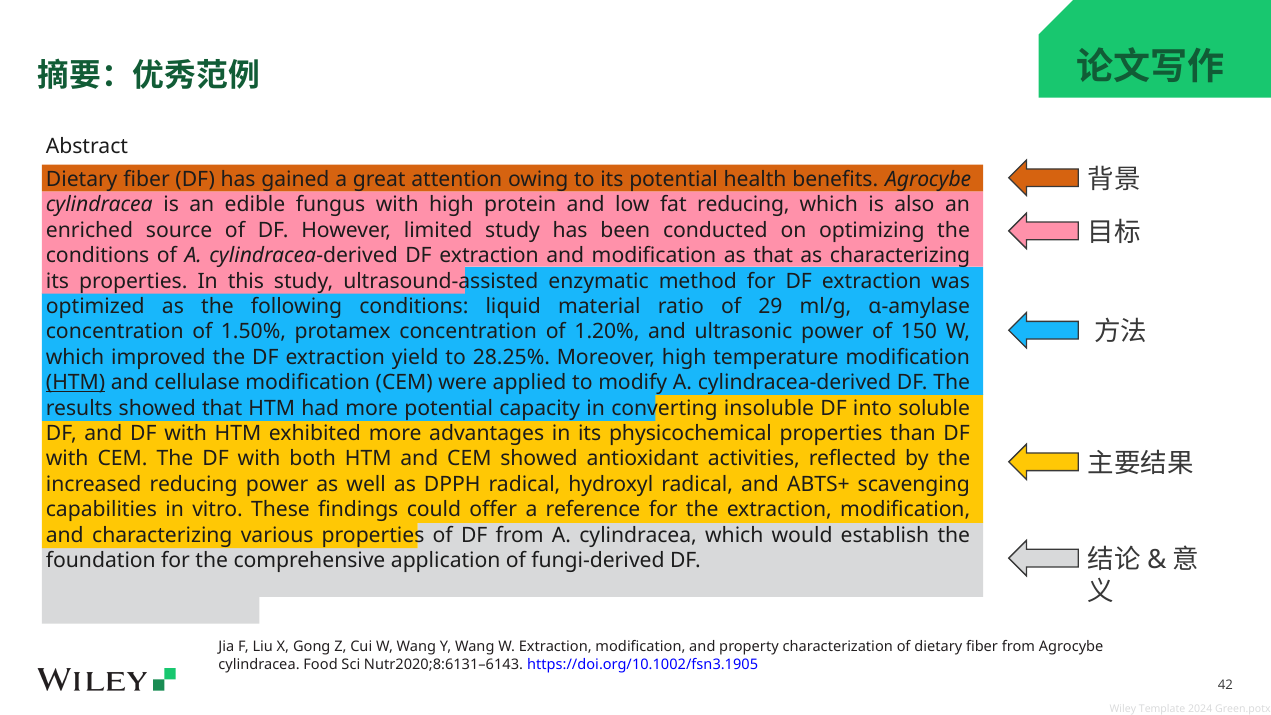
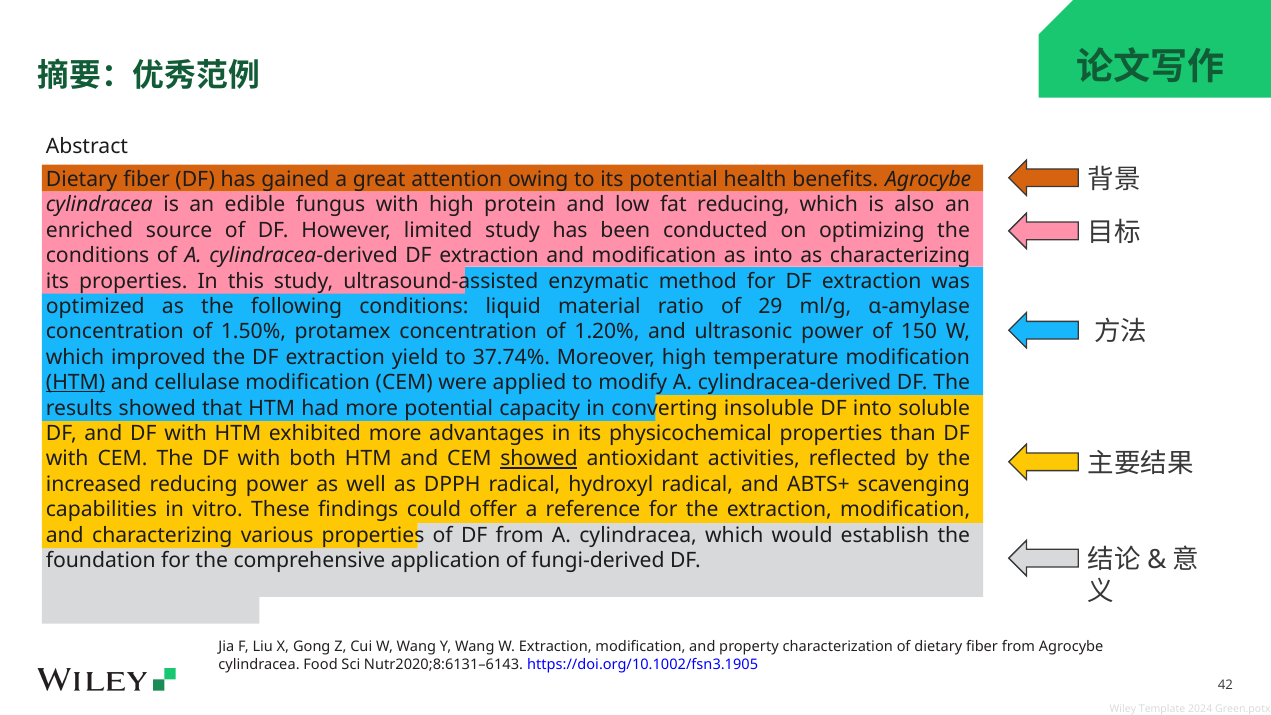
as that: that -> into (773, 256)
28.25%: 28.25% -> 37.74% (511, 357)
showed underline: none -> present (539, 459)
